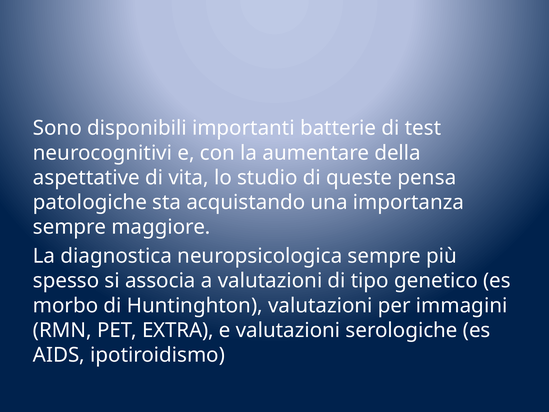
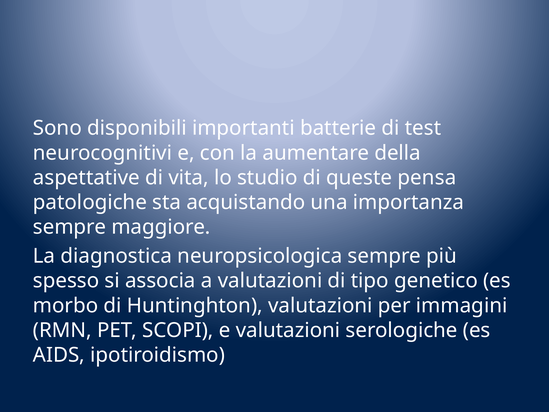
EXTRA: EXTRA -> SCOPI (178, 330)
